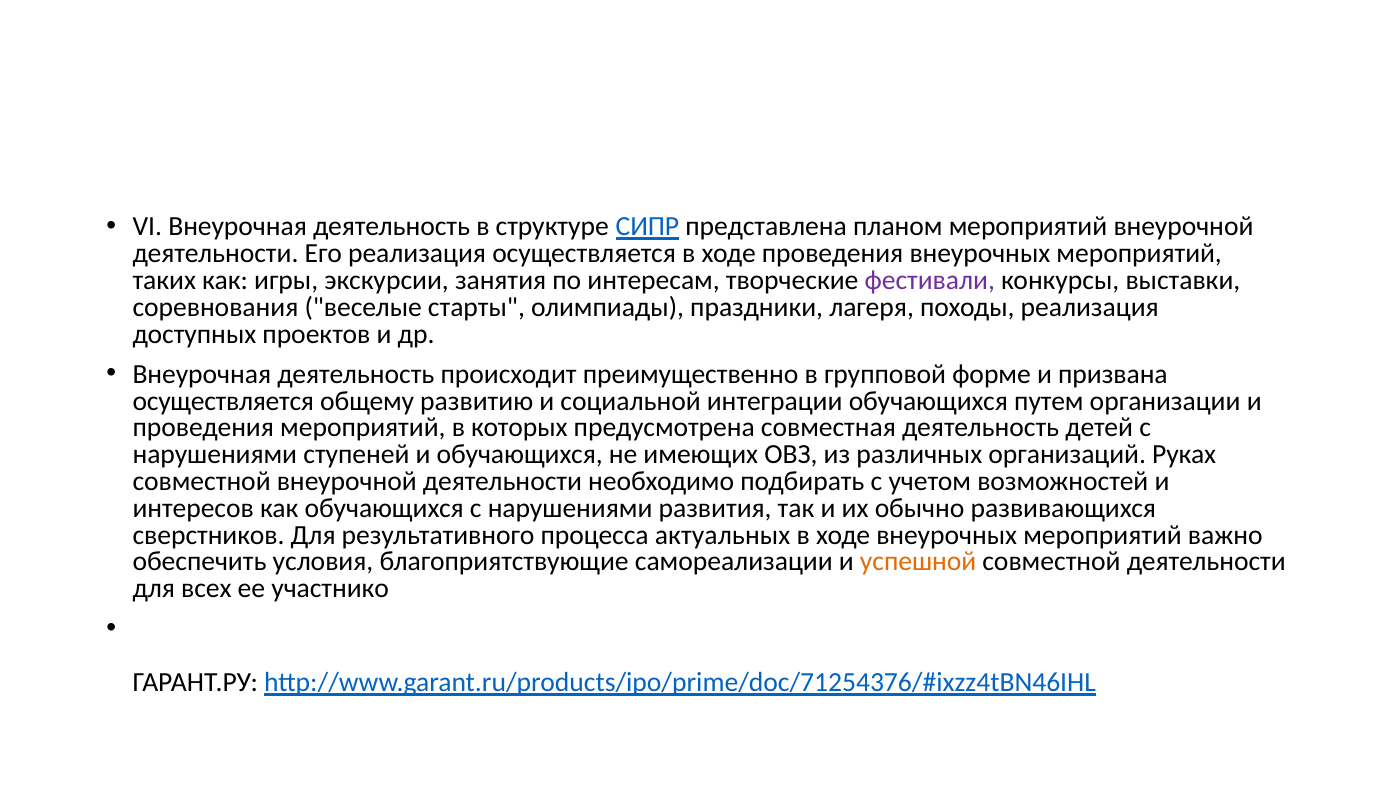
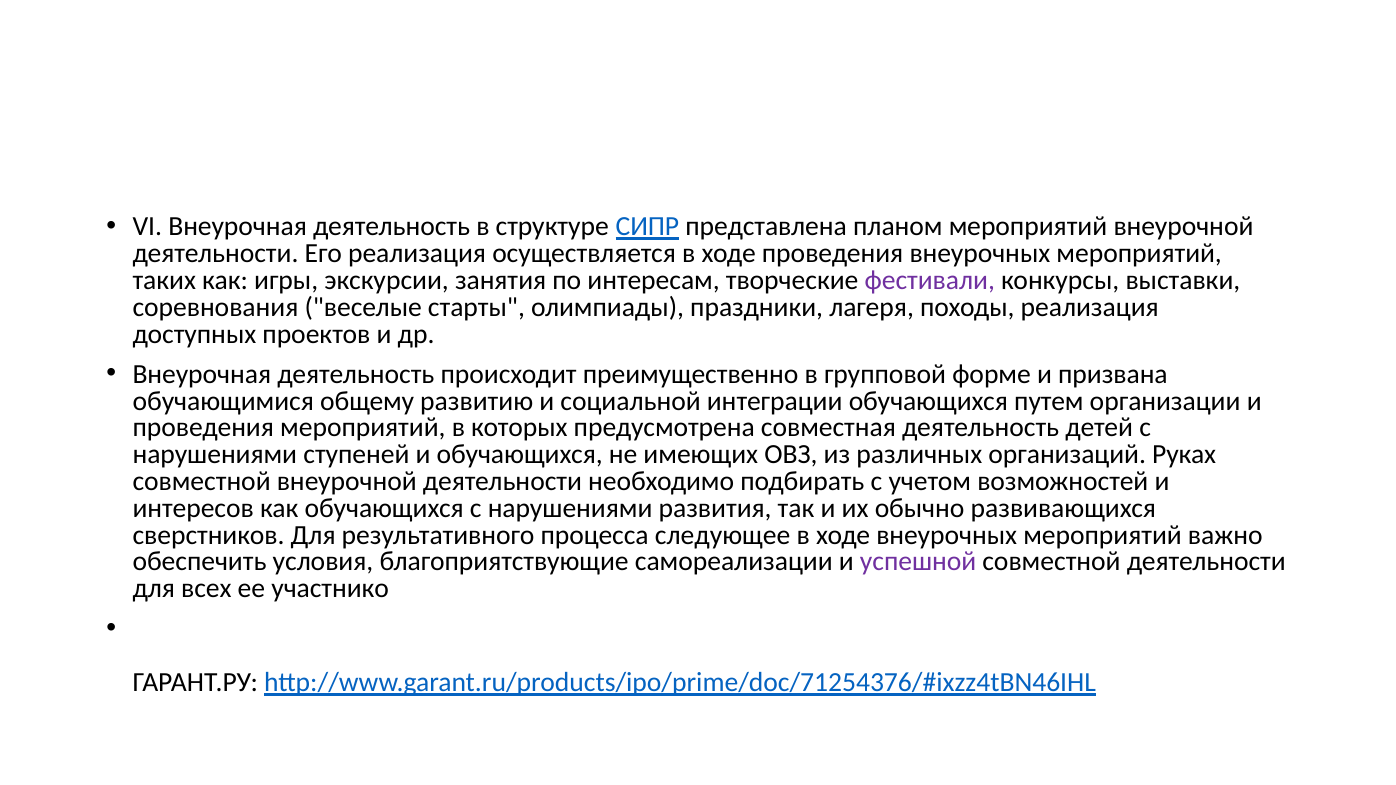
осуществляется: осуществляется -> обучающимися (223, 401)
актуальных: актуальных -> следующее (723, 535)
успешной colour: orange -> purple (918, 562)
